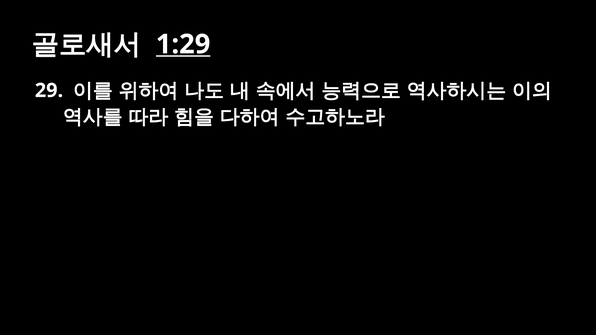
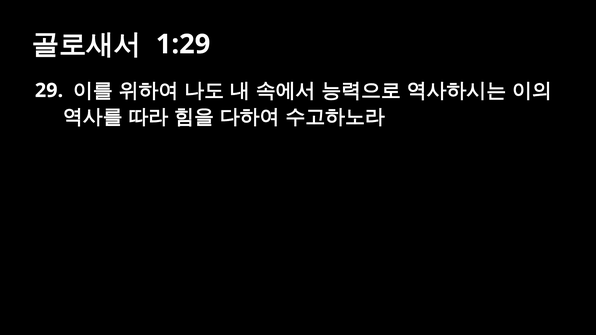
1:29 underline: present -> none (183, 44)
